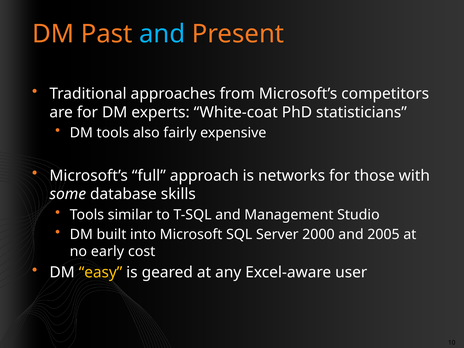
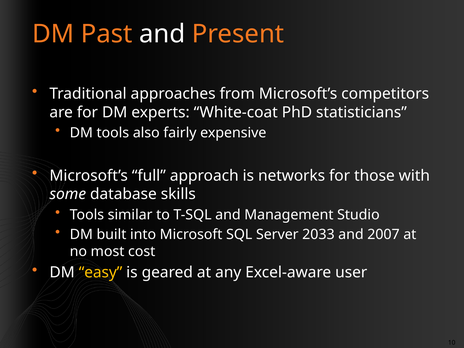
and colour: light blue -> white (162, 34)
2000: 2000 -> 2033 (318, 235)
2005: 2005 -> 2007 (383, 235)
early: early -> most (108, 252)
